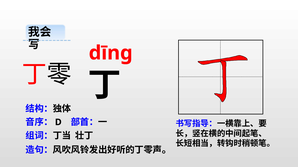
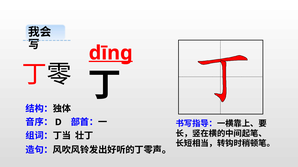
dīng underline: none -> present (111, 53)
